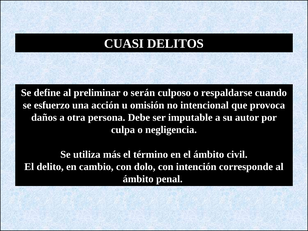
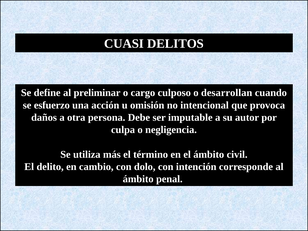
serán: serán -> cargo (143, 93)
respaldarse: respaldarse -> desarrollan (227, 93)
